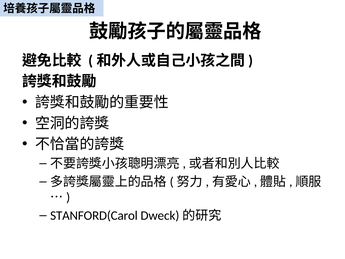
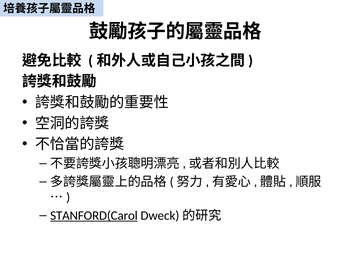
STANFORD(Carol underline: none -> present (94, 215)
